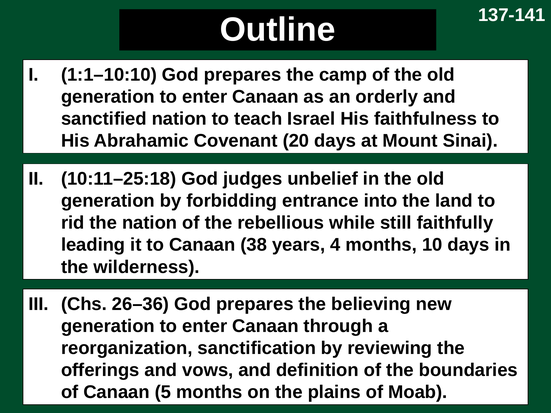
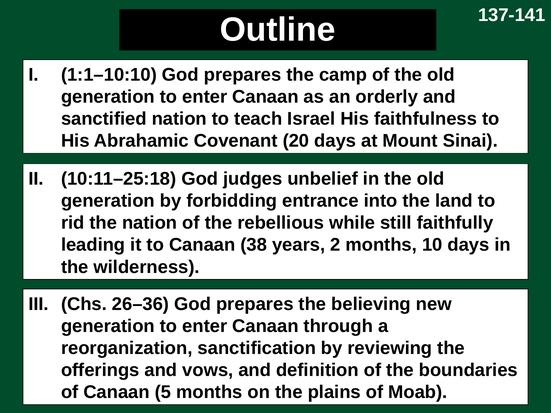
4: 4 -> 2 (335, 245)
